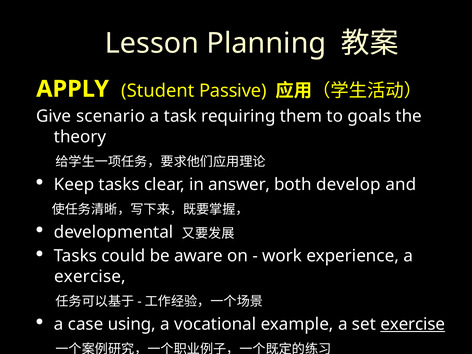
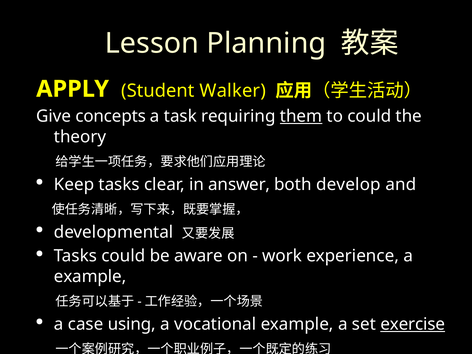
Passive: Passive -> Walker (233, 91)
scenario: scenario -> concepts (111, 116)
them underline: none -> present (301, 116)
to goals: goals -> could (369, 116)
exercise: exercise -> example (90, 276)
